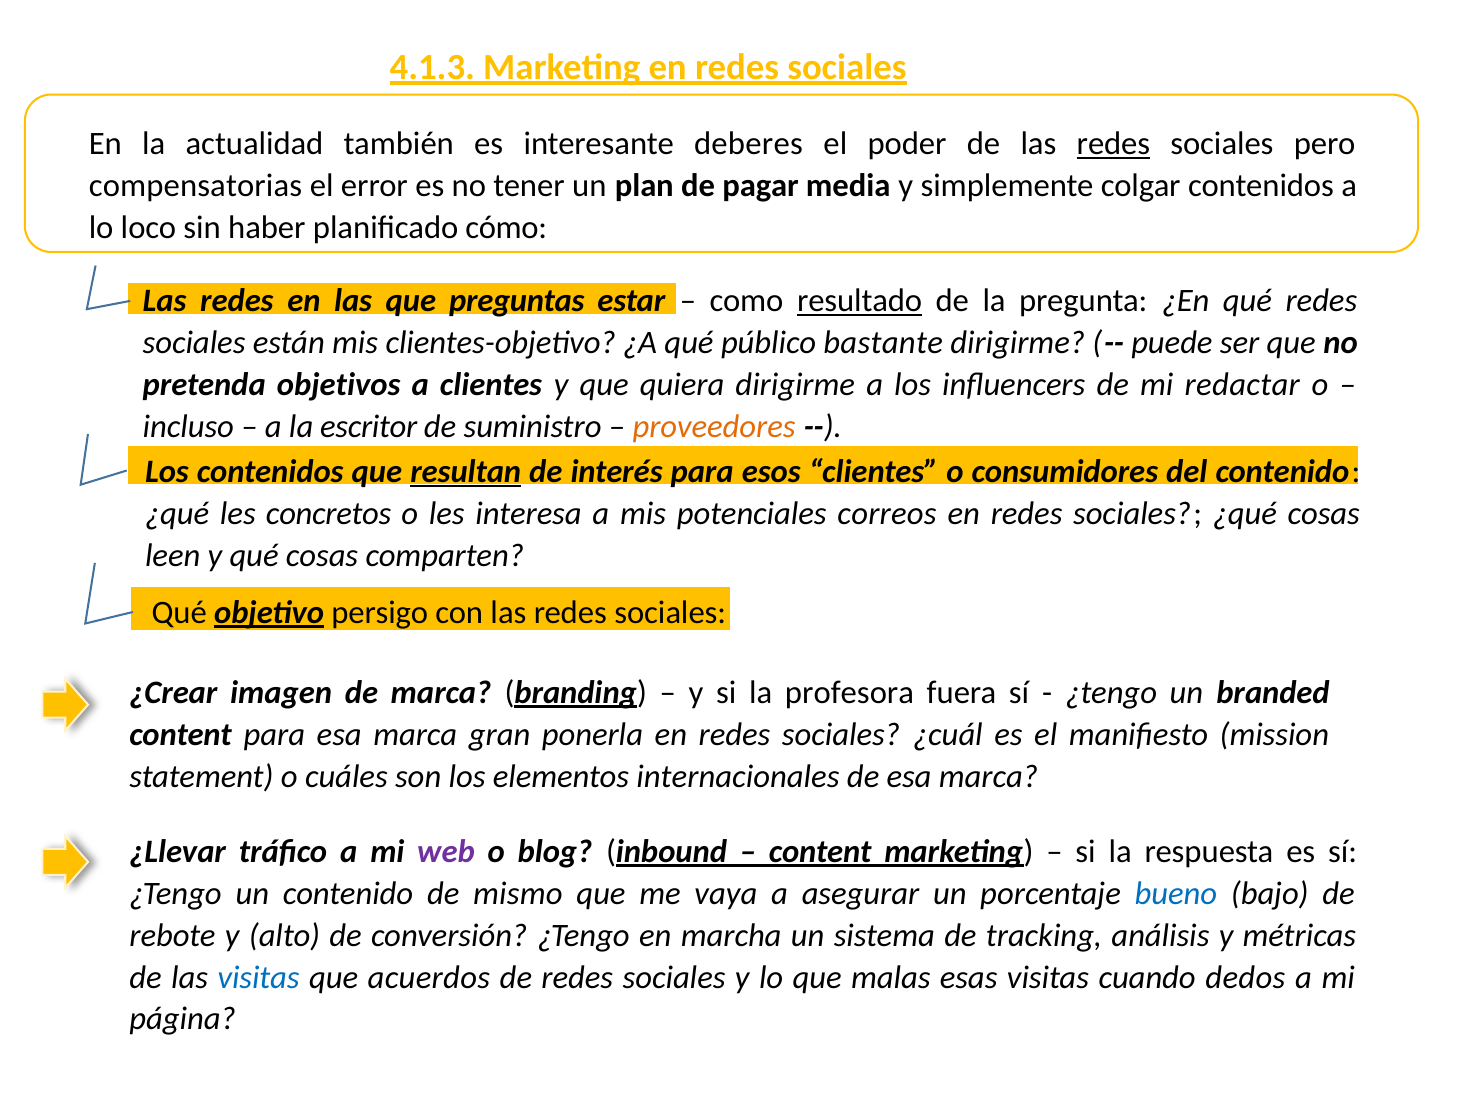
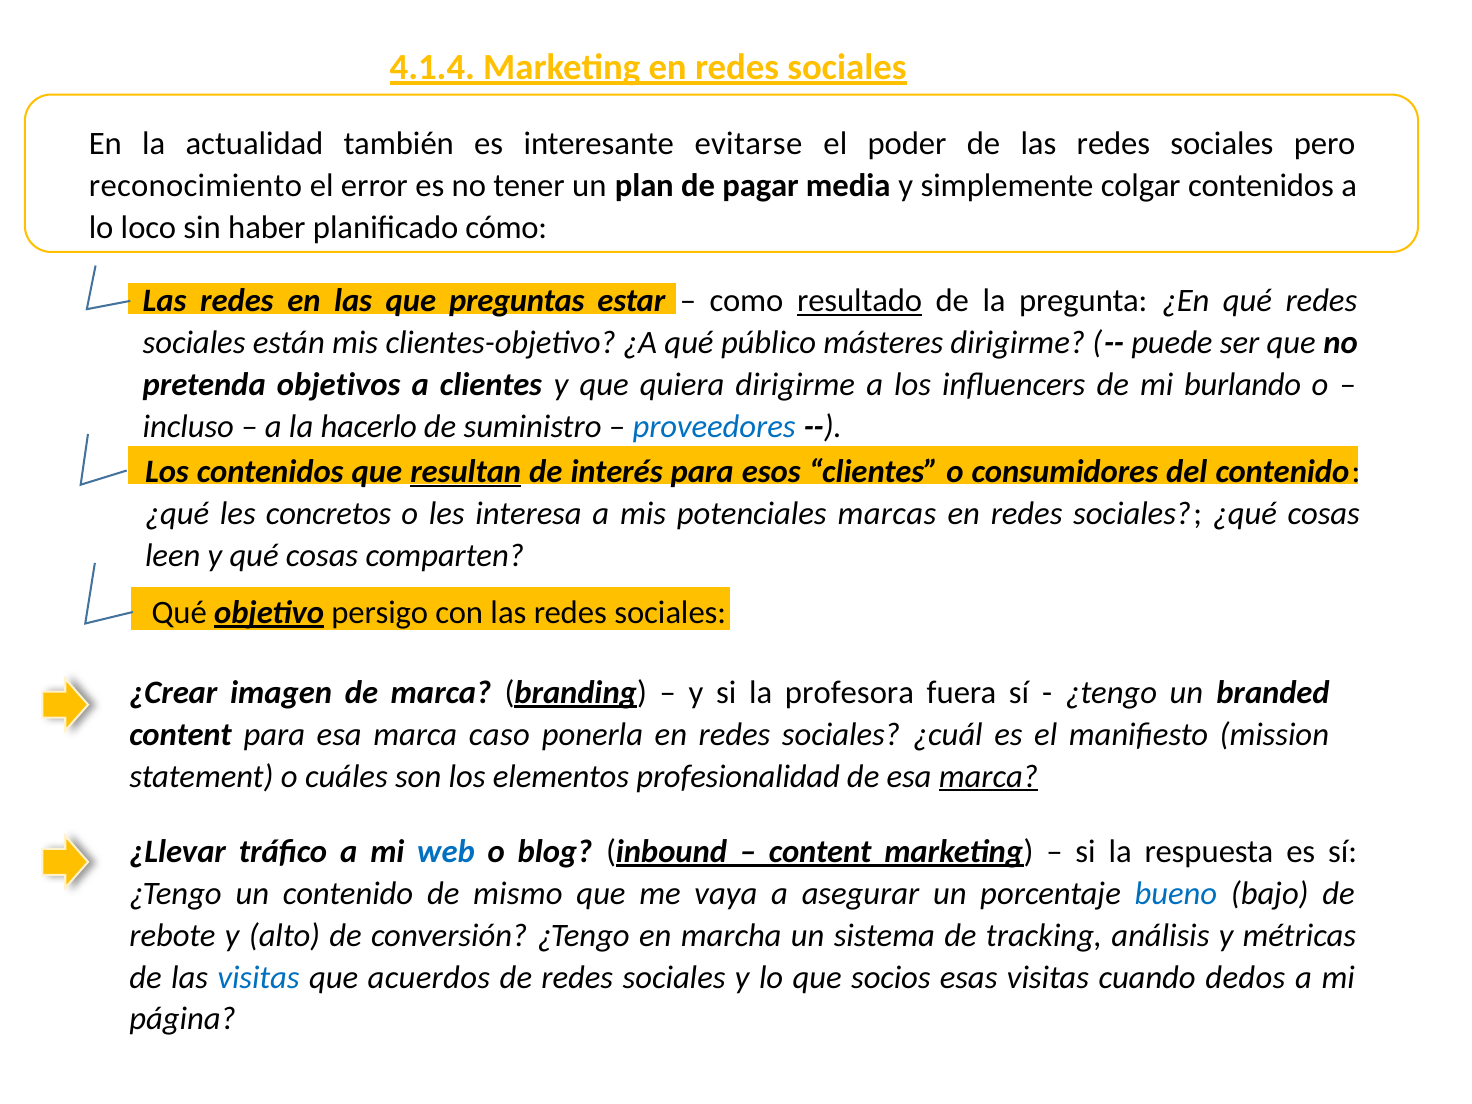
4.1.3: 4.1.3 -> 4.1.4 (432, 67)
deberes: deberes -> evitarse (748, 144)
redes underline: present -> none (1113, 144)
compensatorias: compensatorias -> reconocimiento (195, 186)
bastante: bastante -> másteres (883, 343)
redactar: redactar -> burlando (1243, 385)
escritor: escritor -> hacerlo (369, 427)
proveedores colour: orange -> blue (714, 427)
correos: correos -> marcas (887, 514)
gran: gran -> caso (499, 734)
internacionales: internacionales -> profesionalidad (738, 776)
marca underline: none -> present (988, 776)
web colour: purple -> blue (446, 851)
malas: malas -> socios (891, 977)
